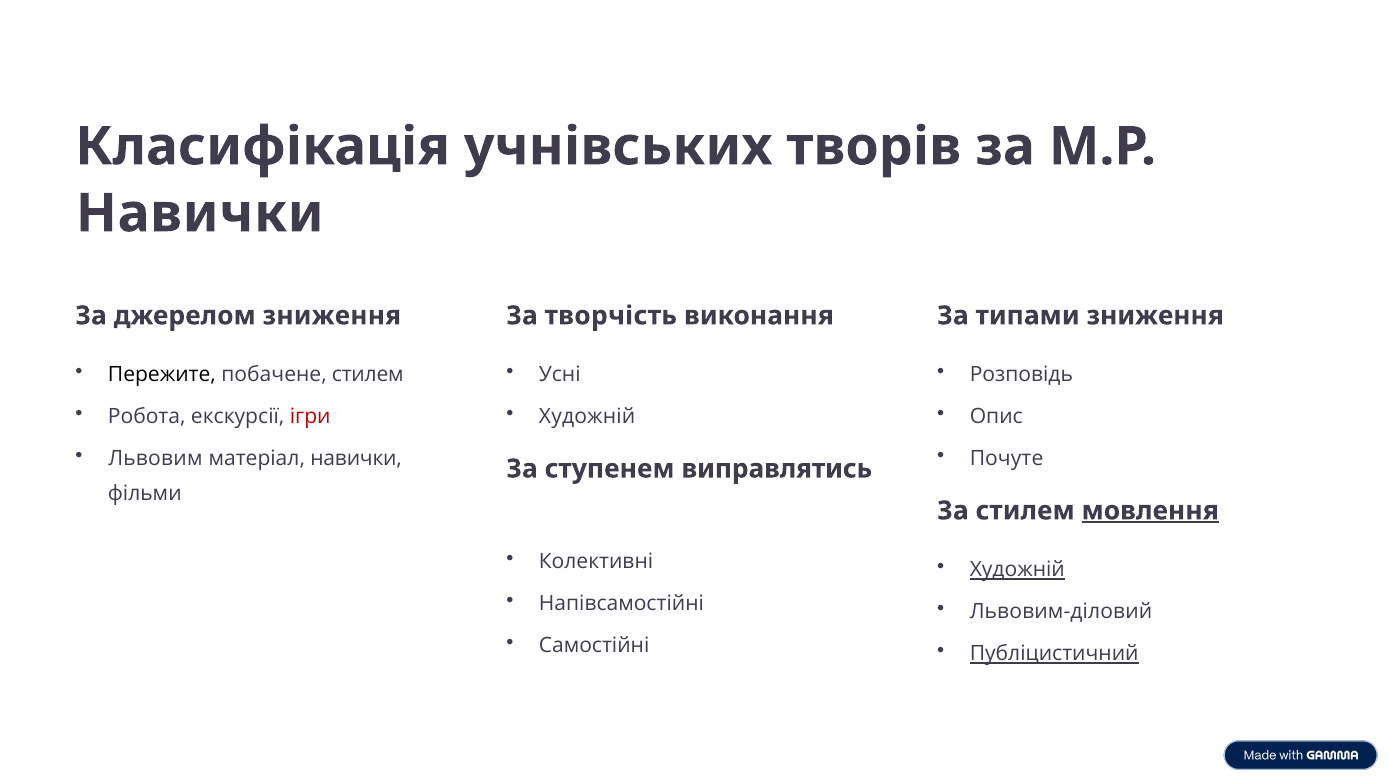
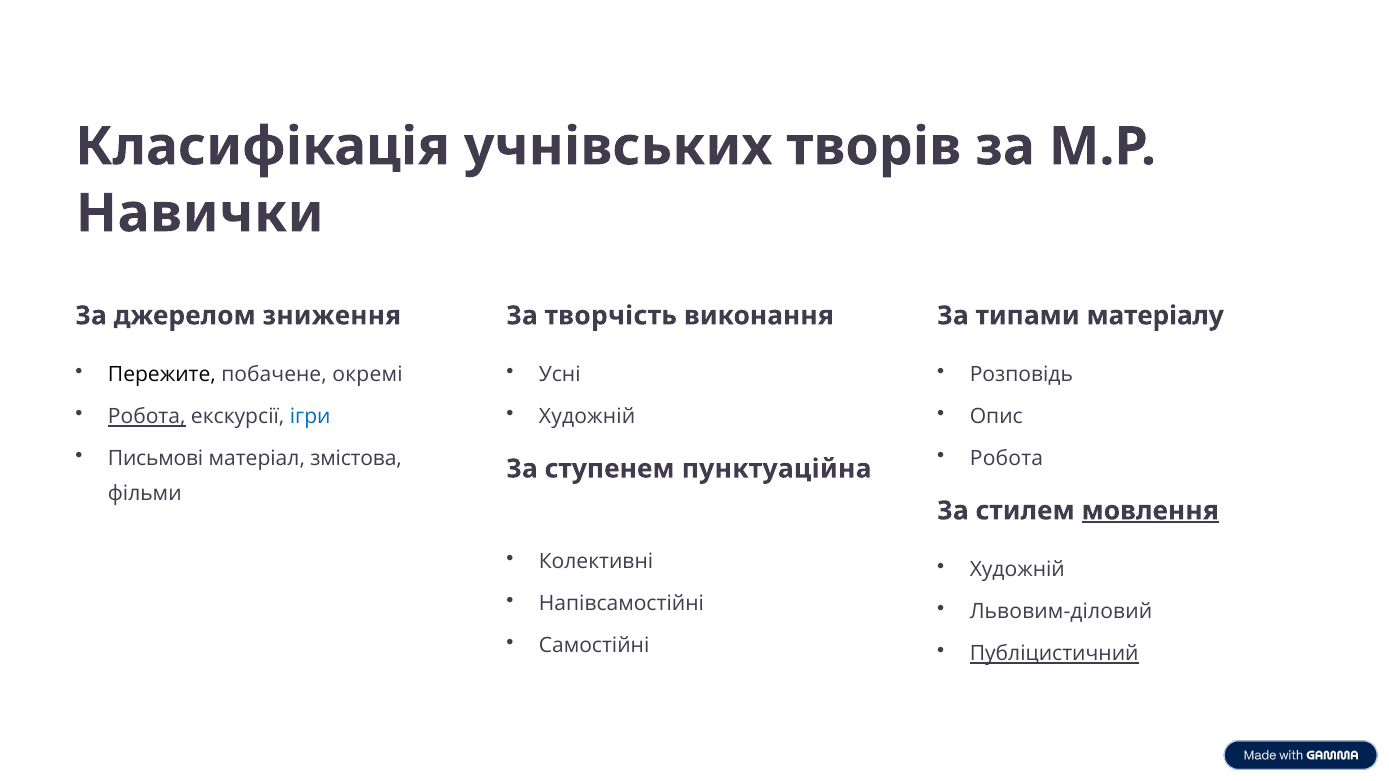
типами зниження: зниження -> матеріалу (1155, 316)
побачене стилем: стилем -> окремі (368, 375)
Робота underline: none -> present (147, 417)
ігри colour: red -> blue (310, 417)
Львовим: Львовим -> Письмові (156, 459)
матеріал навички: навички -> змістова (356, 459)
Почуте: Почуте -> Робота (1006, 459)
виправлятись: виправлятись -> пунктуаційна (777, 469)
Художній underline: present -> none (1017, 570)
